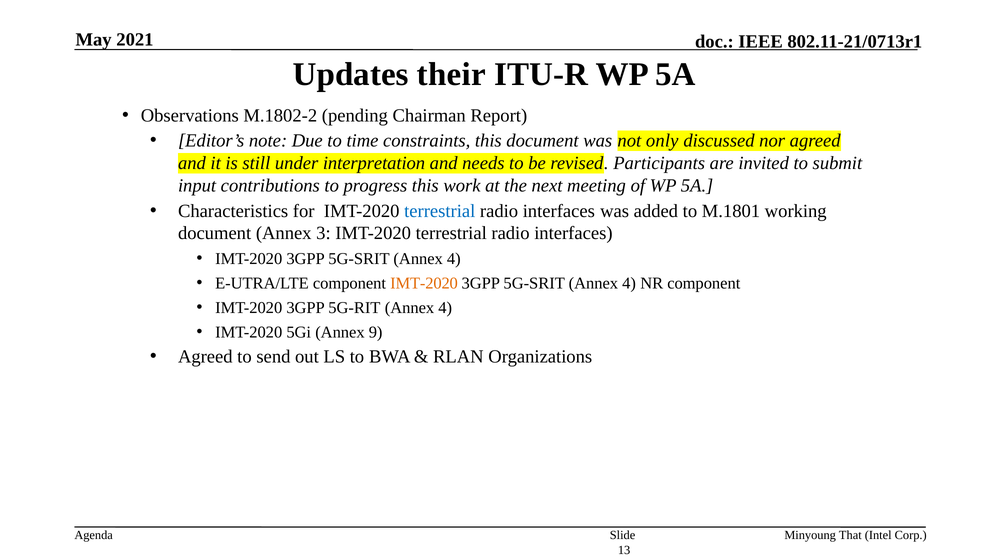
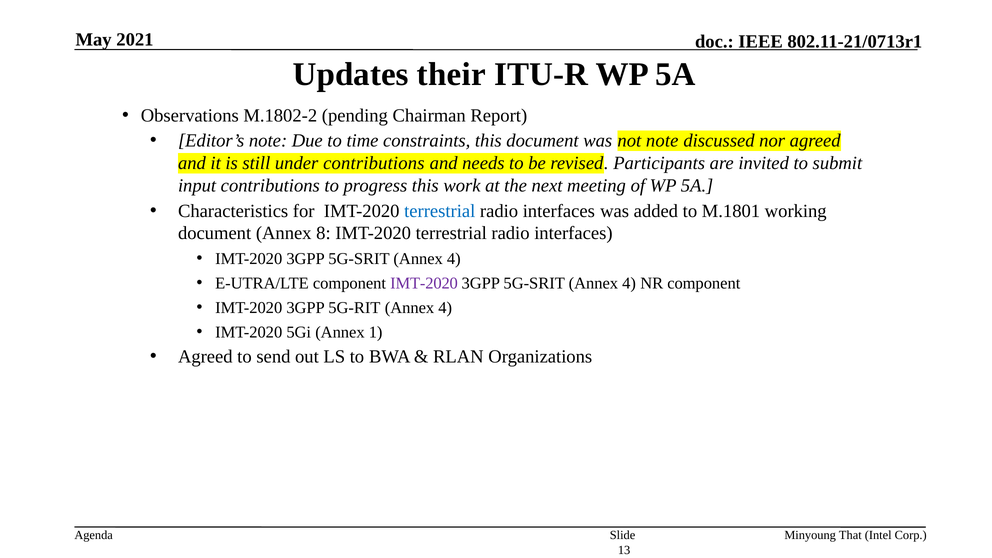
not only: only -> note (662, 141)
under interpretation: interpretation -> contributions (374, 163)
3: 3 -> 8 (323, 233)
IMT-2020 colour: orange -> purple (424, 283)
9: 9 -> 1 (376, 332)
